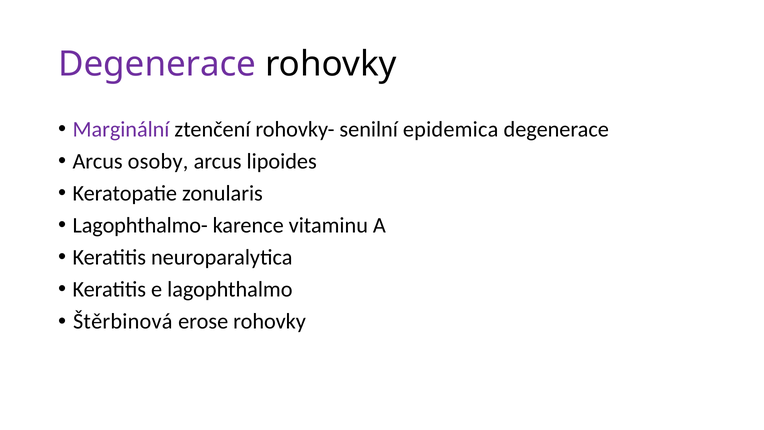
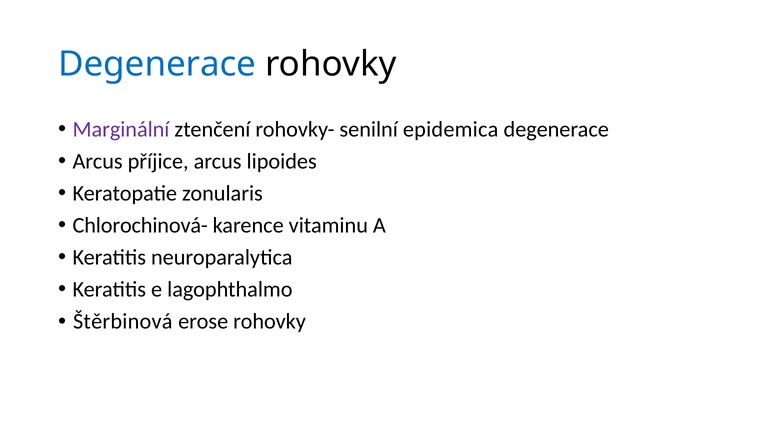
Degenerace colour: purple -> blue (157, 64)
osoby: osoby -> příjice (158, 161)
Lagophthalmo-: Lagophthalmo- -> Chlorochinová- (140, 225)
